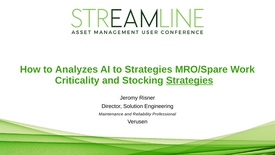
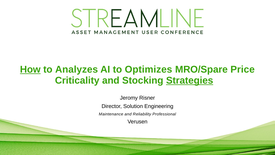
How underline: none -> present (30, 69)
to Strategies: Strategies -> Optimizes (149, 69)
Work: Work -> Price (243, 69)
